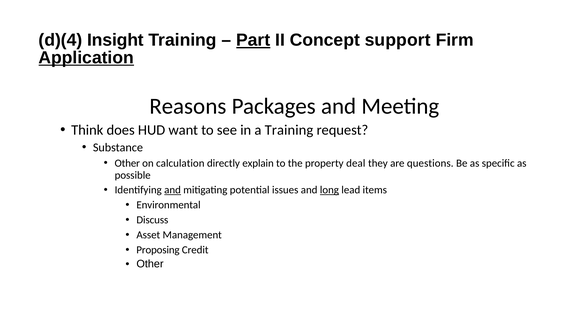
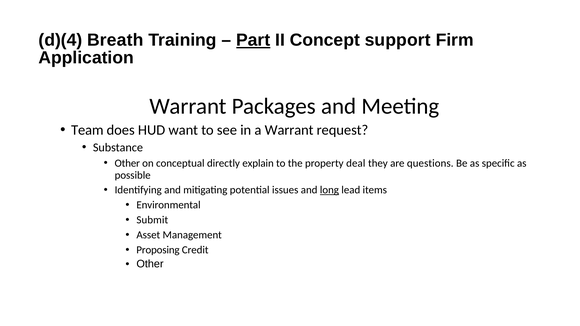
Insight: Insight -> Breath (115, 40)
Application underline: present -> none (86, 58)
Reasons: Reasons -> Warrant (188, 106)
Think: Think -> Team (87, 130)
a Training: Training -> Warrant (289, 130)
calculation: calculation -> conceptual (180, 163)
and underline: present -> none (173, 190)
Discuss: Discuss -> Submit (152, 220)
